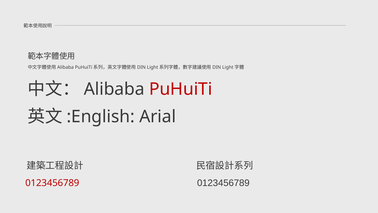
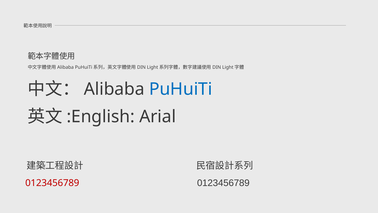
PuHuiTi colour: red -> blue (181, 89)
